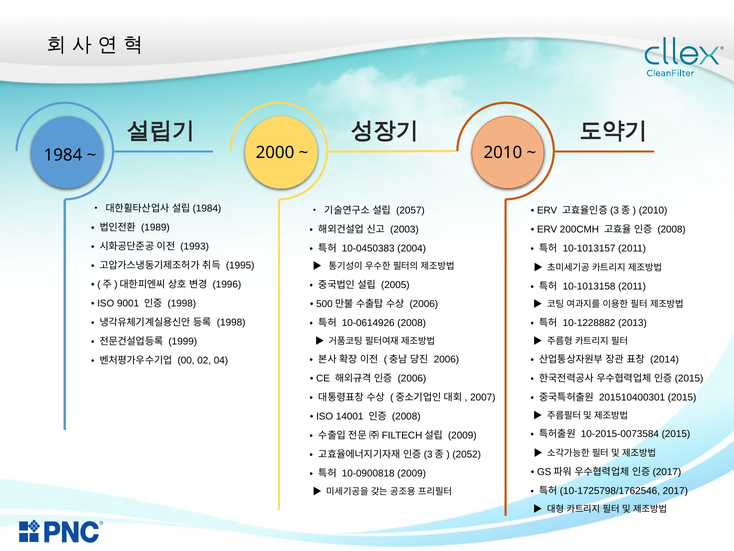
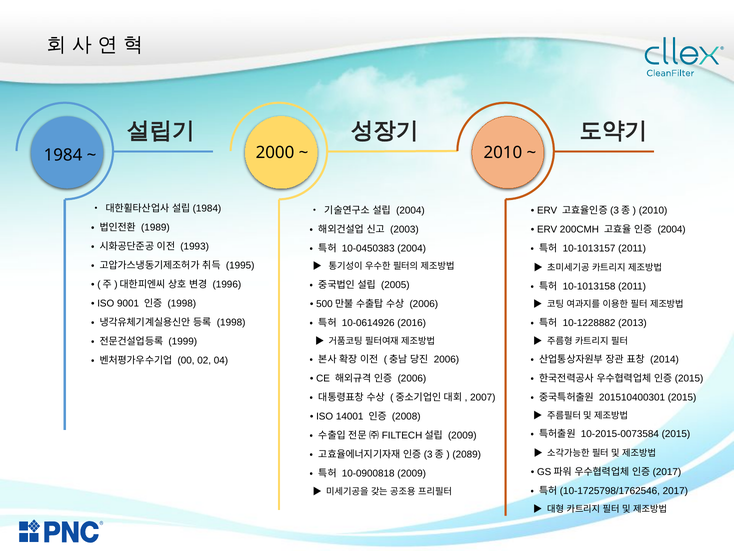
2057: 2057 -> 2004 (410, 210)
2008: 2008 -> 2004 (672, 229)
10-0614926 2008: 2008 -> 2016 (412, 323)
2052: 2052 -> 2089 (467, 454)
